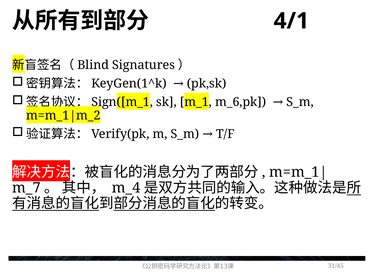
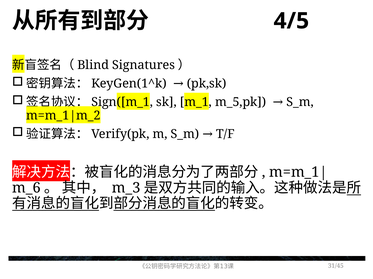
4/1: 4/1 -> 4/5 (291, 21)
m_6,pk: m_6,pk -> m_5,pk (241, 102)
m_7: m_7 -> m_6 (26, 188)
m_4: m_4 -> m_3 (126, 188)
